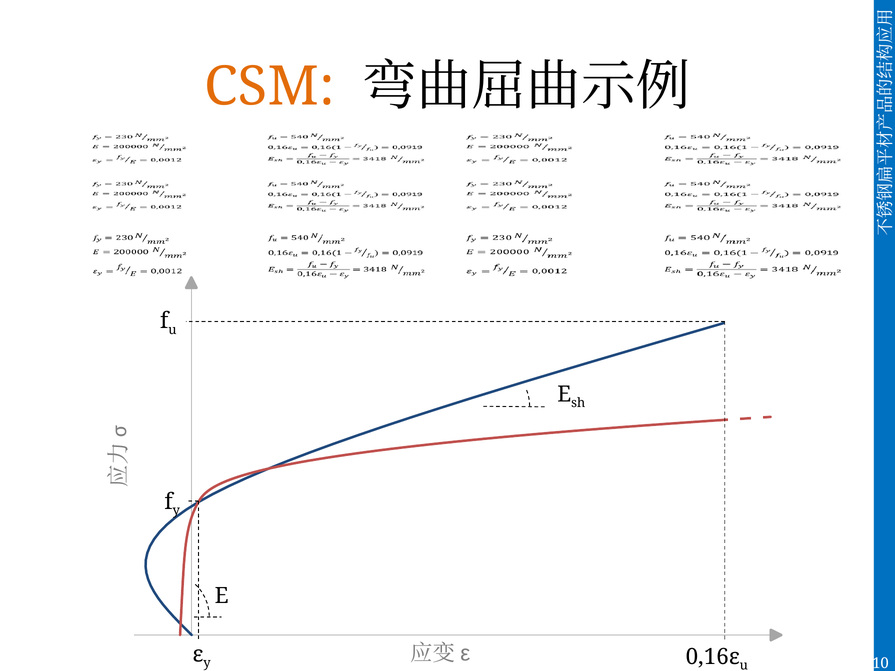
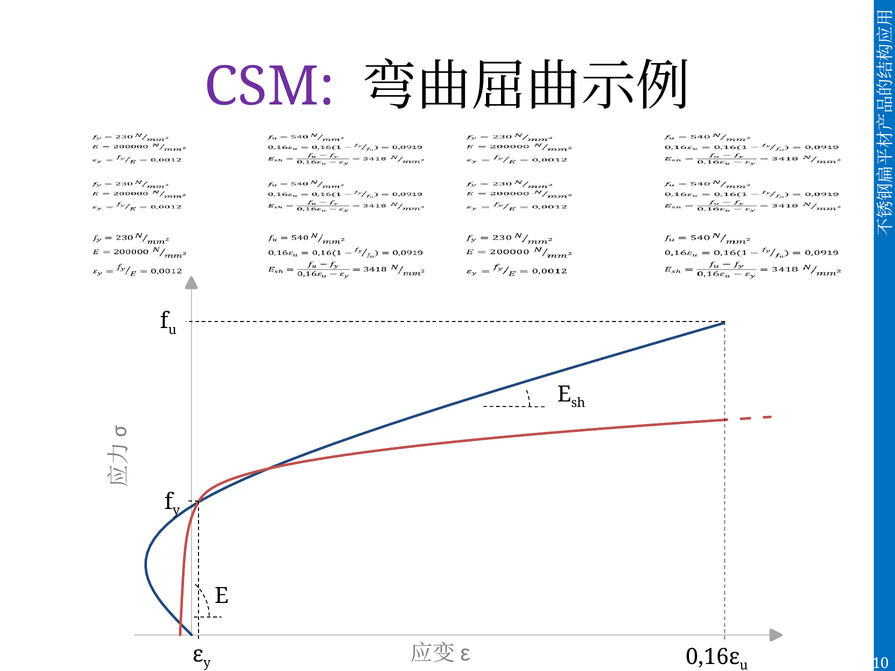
CSM colour: orange -> purple (270, 87)
